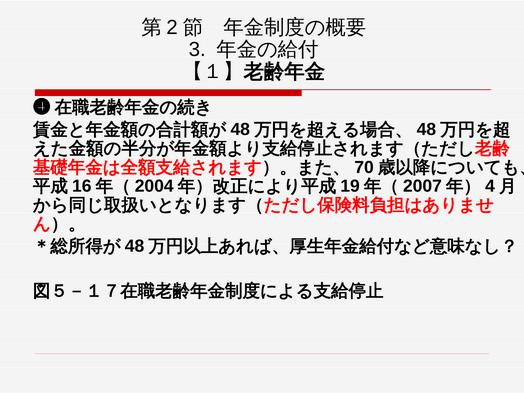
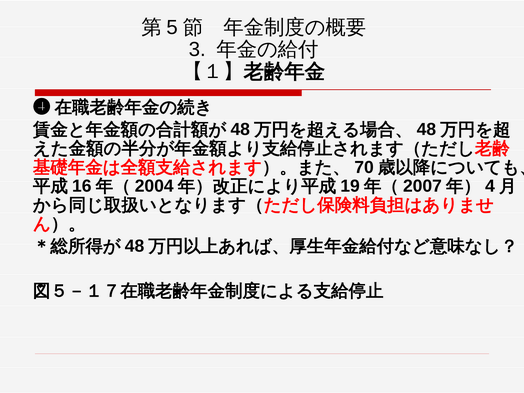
2: 2 -> 5 (172, 28)
